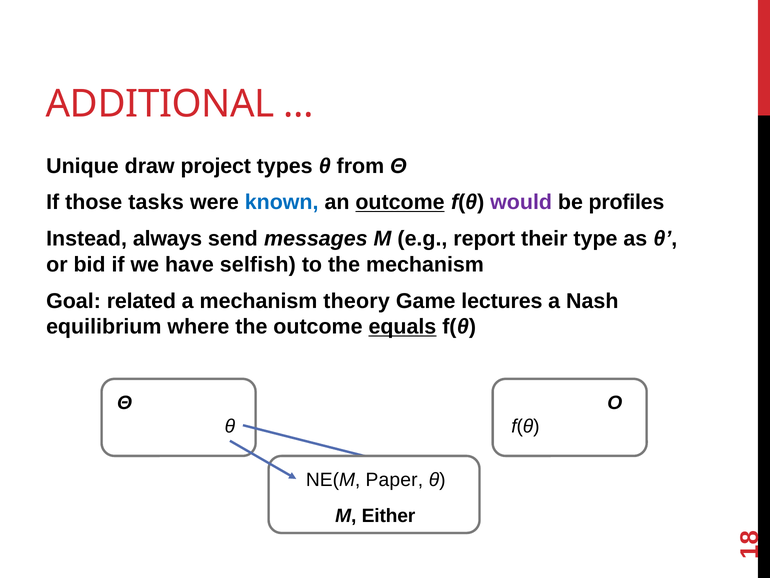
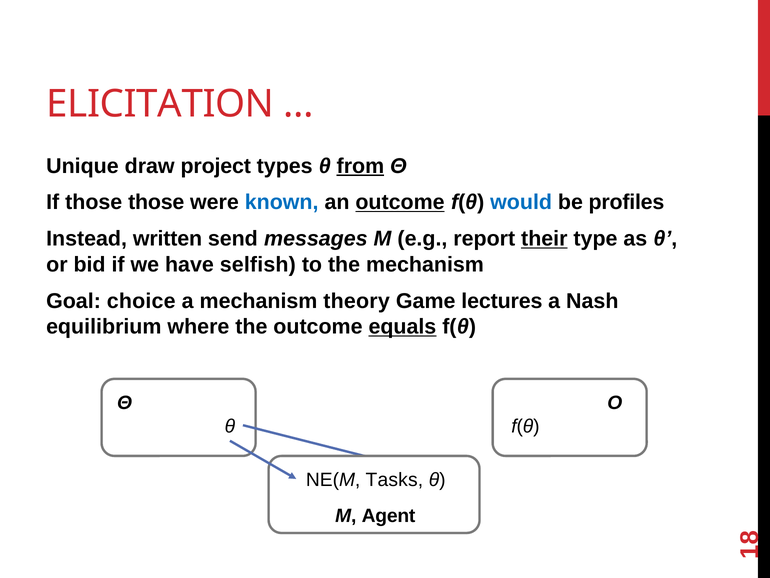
ADDITIONAL: ADDITIONAL -> ELICITATION (160, 104)
from underline: none -> present (360, 166)
those tasks: tasks -> those (156, 202)
would colour: purple -> blue (521, 202)
always: always -> written (168, 239)
their underline: none -> present (544, 239)
related: related -> choice (141, 301)
Paper: Paper -> Tasks (394, 480)
Either: Either -> Agent (389, 515)
